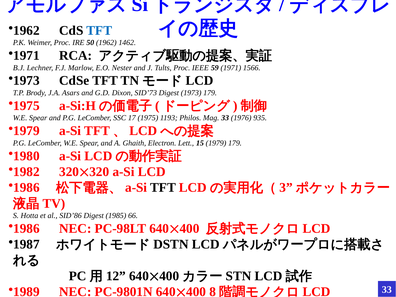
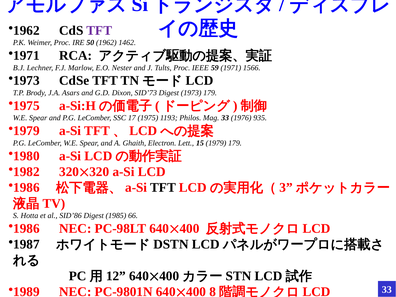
TFT colour: blue -> purple (99, 30)
